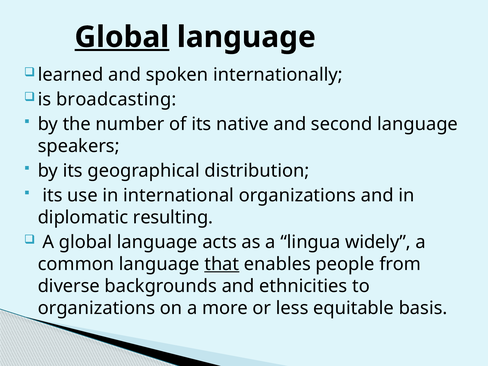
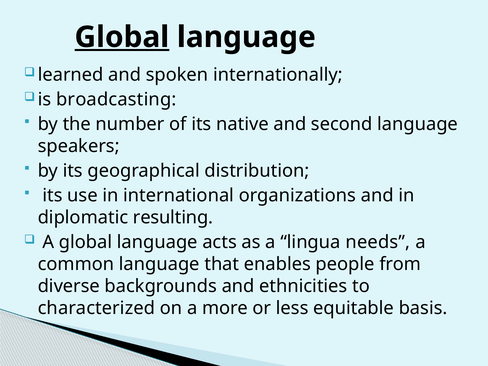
widely: widely -> needs (378, 242)
that underline: present -> none (222, 264)
organizations: organizations -> characterized (96, 308)
